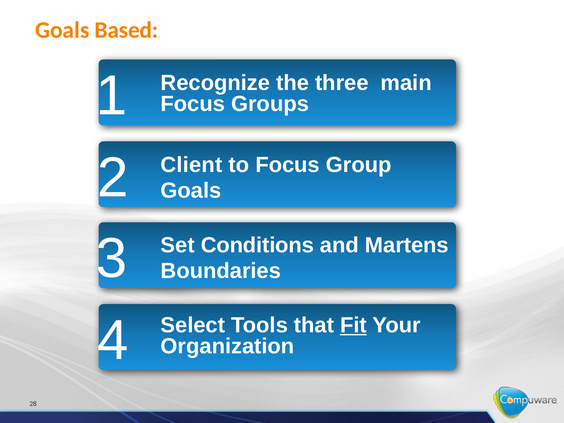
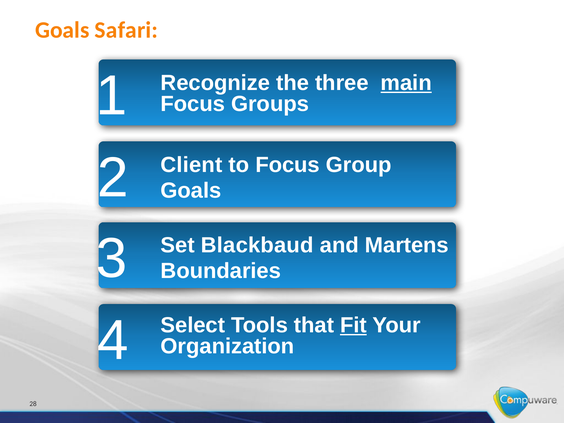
Based: Based -> Safari (126, 30)
main underline: none -> present (406, 83)
Conditions: Conditions -> Blackbaud (257, 245)
